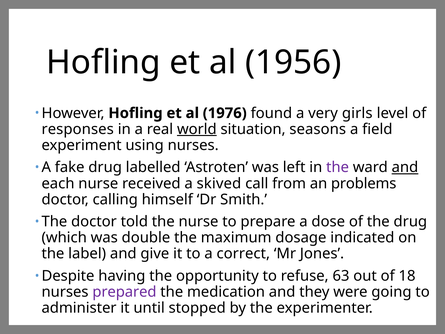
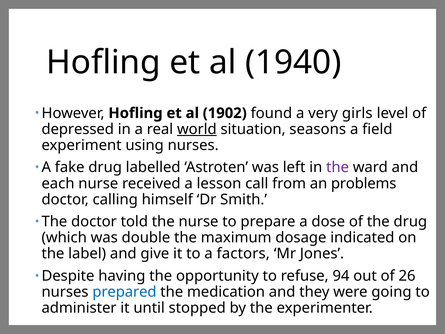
1956: 1956 -> 1940 (293, 62)
1976: 1976 -> 1902 (225, 113)
responses: responses -> depressed (78, 129)
and underline: present -> none (405, 167)
skived: skived -> lesson (219, 183)
correct: correct -> factors (243, 254)
63: 63 -> 94 (341, 276)
18: 18 -> 26 (407, 276)
prepared colour: purple -> blue (124, 292)
